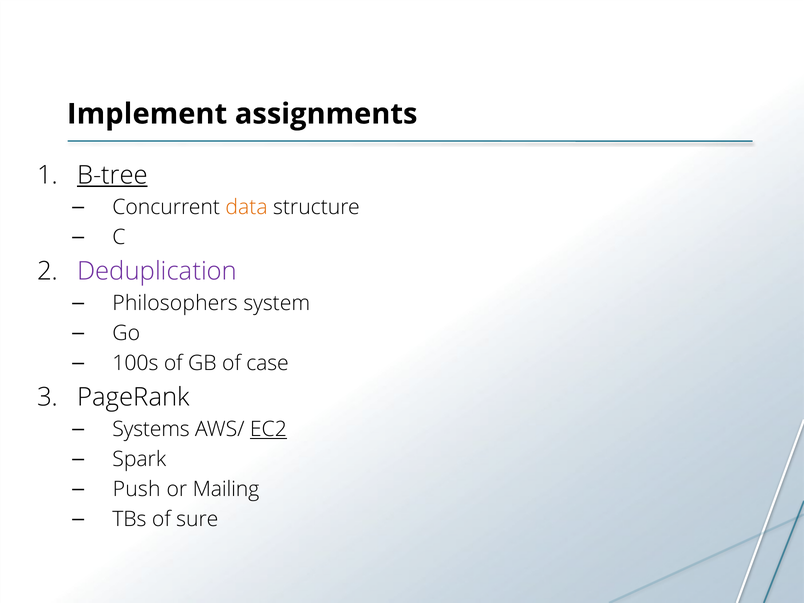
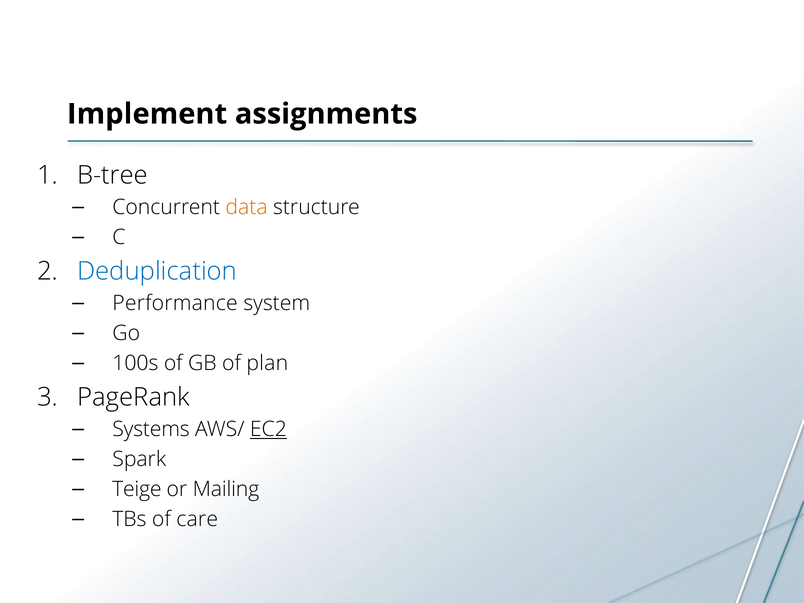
B-tree underline: present -> none (113, 175)
Deduplication colour: purple -> blue (157, 271)
Philosophers: Philosophers -> Performance (175, 303)
case: case -> plan (267, 363)
Push: Push -> Teige (137, 489)
sure: sure -> care (197, 519)
